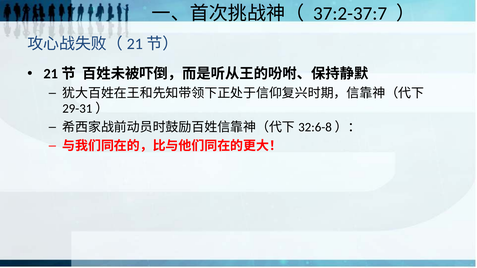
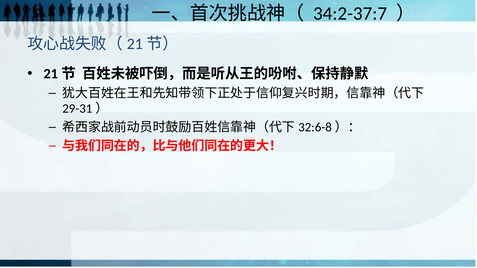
37:2-37:7: 37:2-37:7 -> 34:2-37:7 (350, 14)
